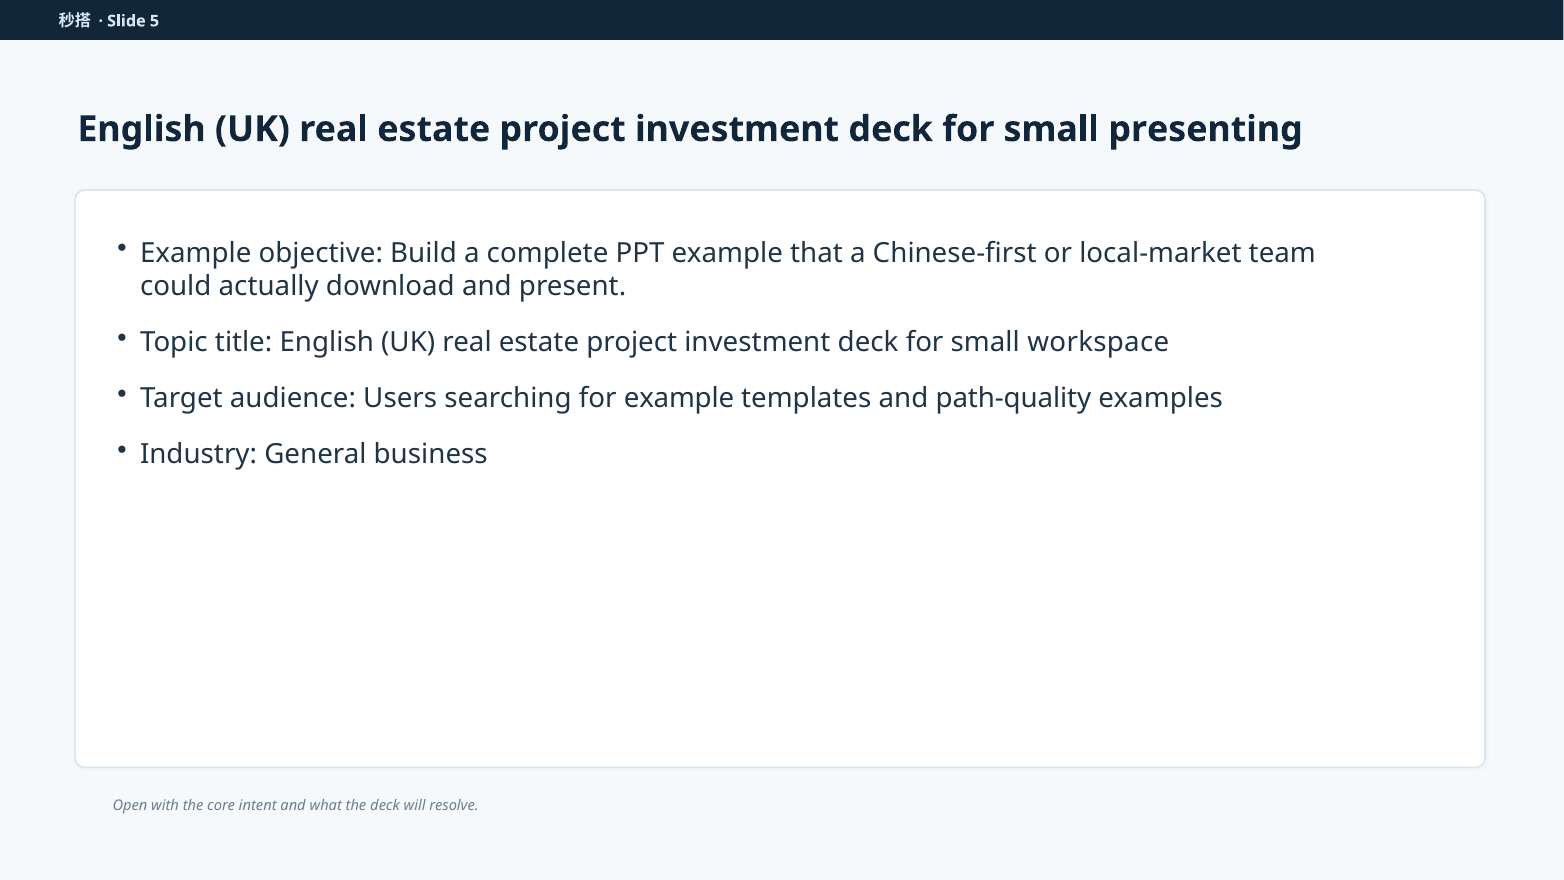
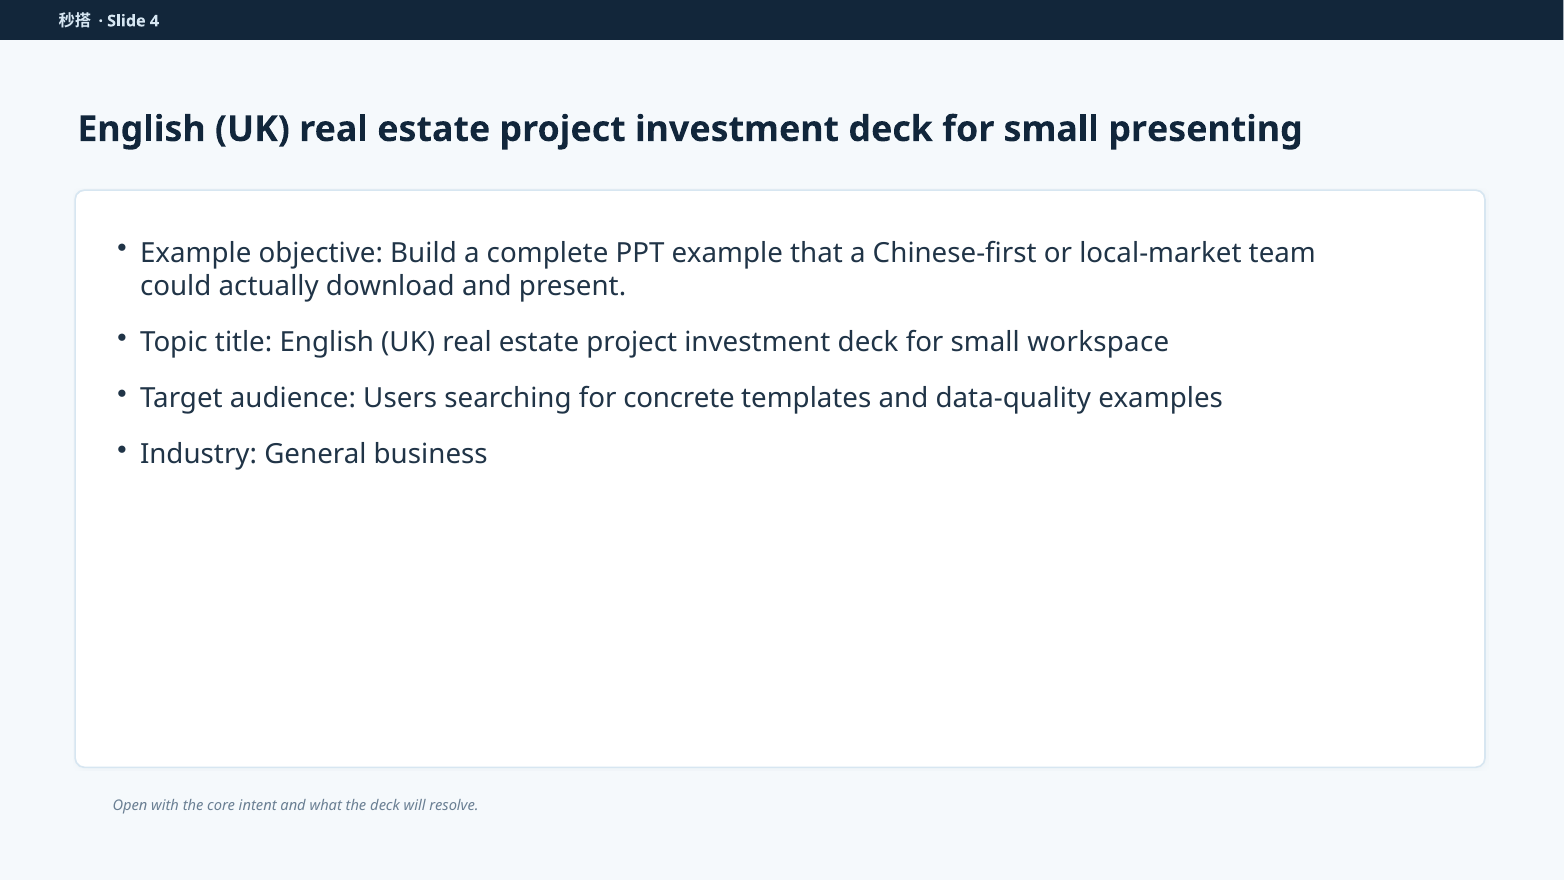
5: 5 -> 4 (154, 21)
for example: example -> concrete (679, 398)
path-quality: path-quality -> data-quality (1013, 398)
